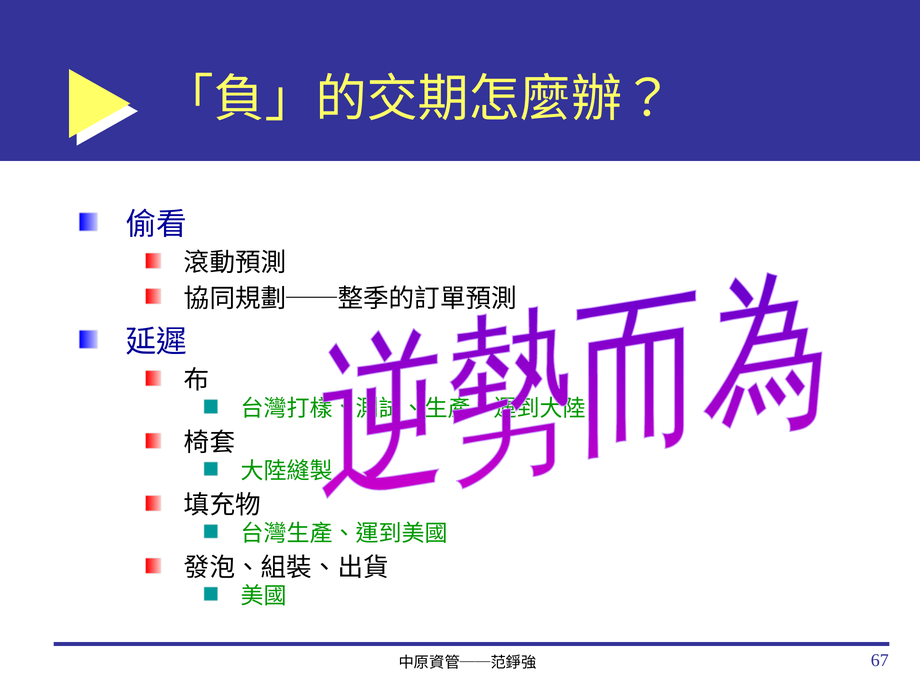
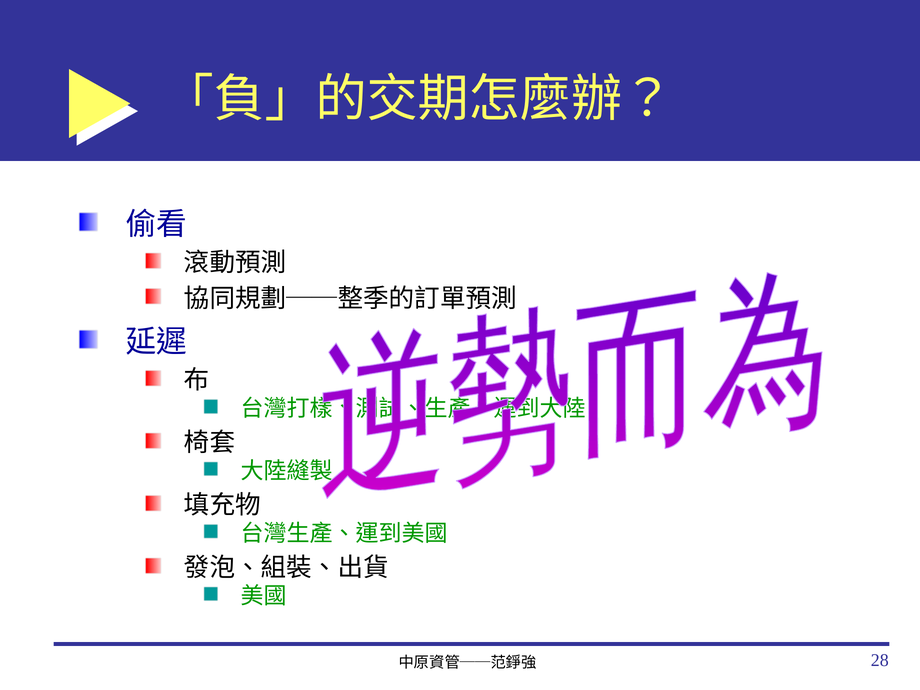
67: 67 -> 28 (880, 661)
